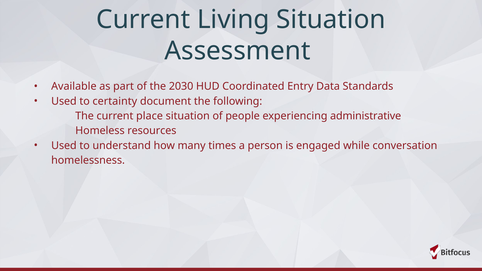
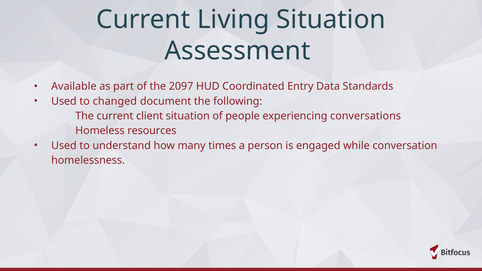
2030: 2030 -> 2097 (181, 86)
certainty: certainty -> changed (115, 101)
place: place -> client (150, 116)
administrative: administrative -> conversations (366, 116)
